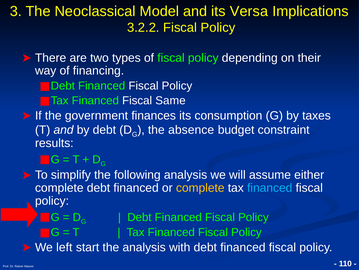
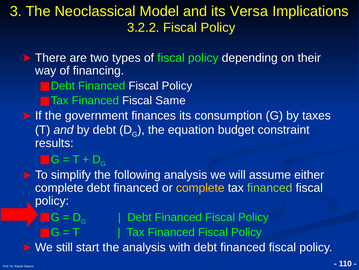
absence: absence -> equation (191, 130)
financed colour: light blue -> light green (270, 187)
left: left -> still (64, 247)
